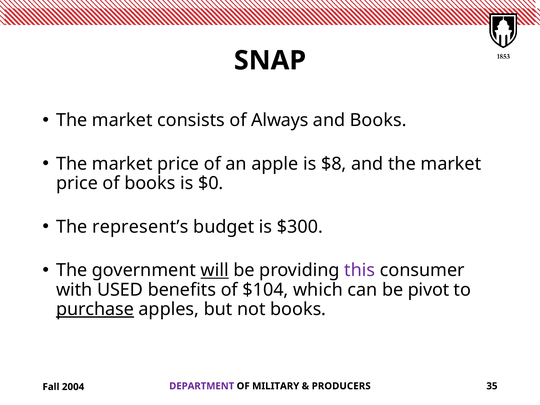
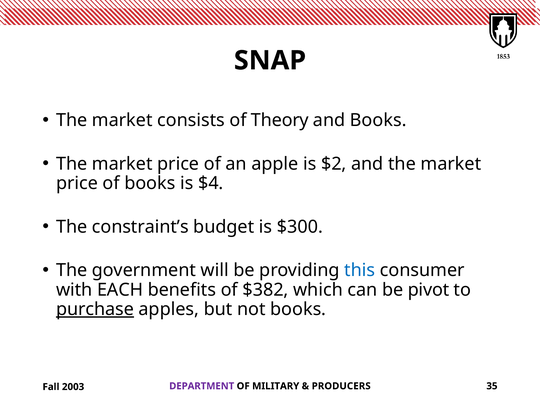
Always: Always -> Theory (280, 120)
$8: $8 -> $2 (334, 164)
$0: $0 -> $4 (211, 183)
represent’s: represent’s -> constraint’s (140, 227)
will underline: present -> none (215, 270)
this colour: purple -> blue (360, 270)
USED: USED -> EACH (120, 290)
$104: $104 -> $382 (266, 290)
2004: 2004 -> 2003 (73, 387)
